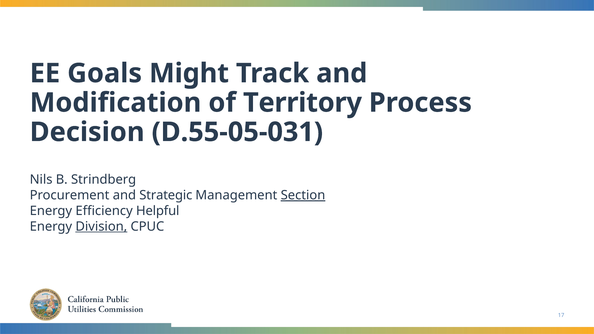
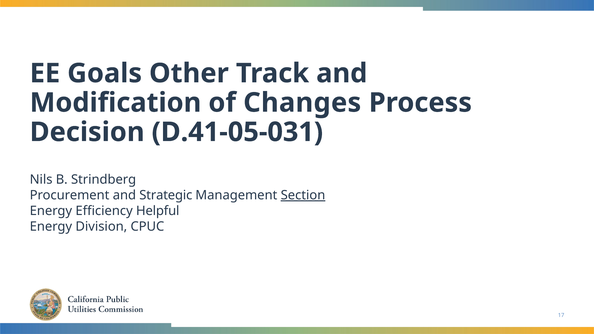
Might: Might -> Other (189, 73)
Territory: Territory -> Changes (302, 103)
D.55-05-031: D.55-05-031 -> D.41-05-031 (237, 132)
Division underline: present -> none (101, 227)
